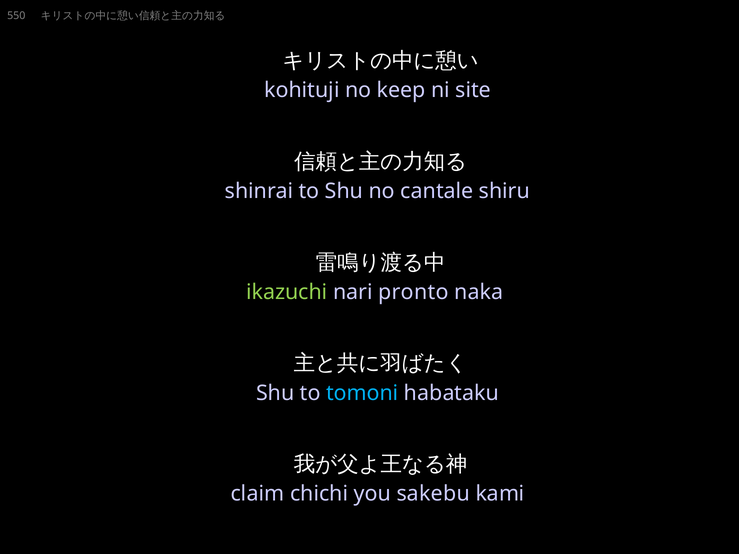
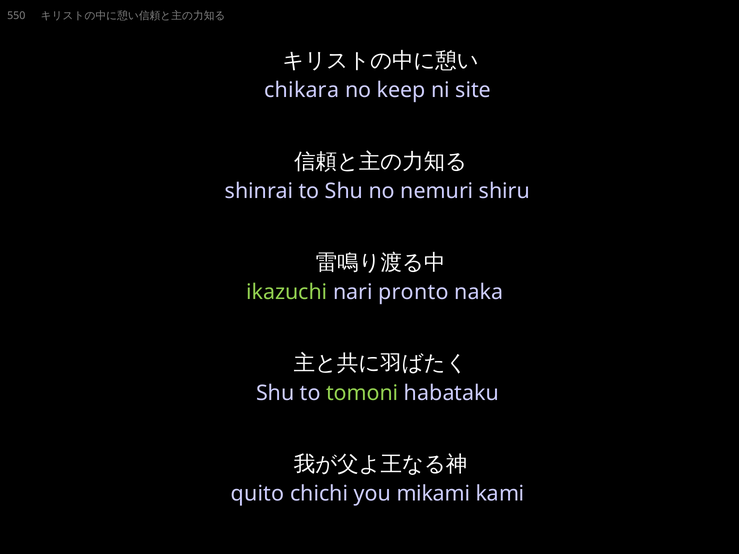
kohituji: kohituji -> chikara (302, 90)
cantale: cantale -> nemuri (437, 191)
tomoni colour: light blue -> light green (362, 393)
claim: claim -> quito (257, 494)
sakebu: sakebu -> mikami (433, 494)
